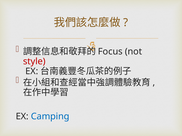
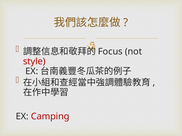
Camping colour: blue -> red (50, 117)
